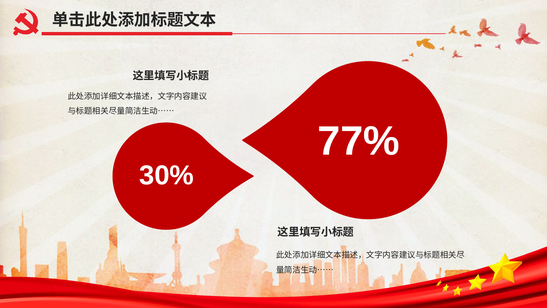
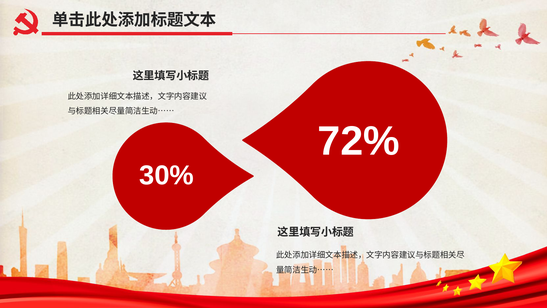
77%: 77% -> 72% (359, 141)
